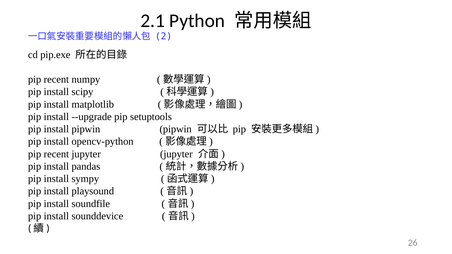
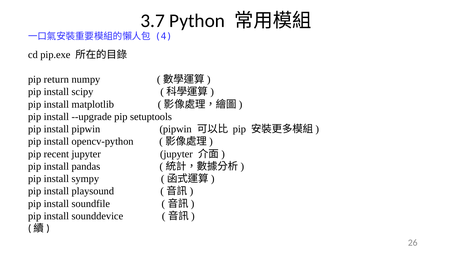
2.1: 2.1 -> 3.7 (153, 21)
2: 2 -> 4 (164, 36)
recent: recent -> return (56, 80)
